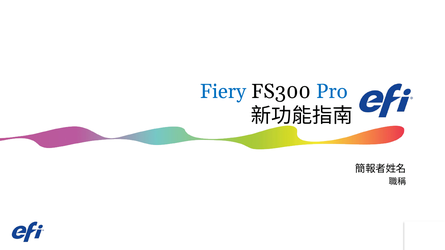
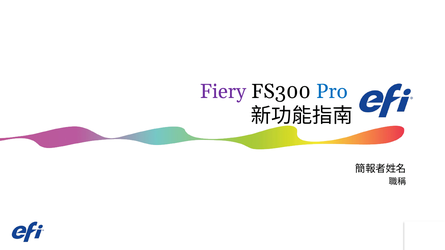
Fiery colour: blue -> purple (223, 91)
